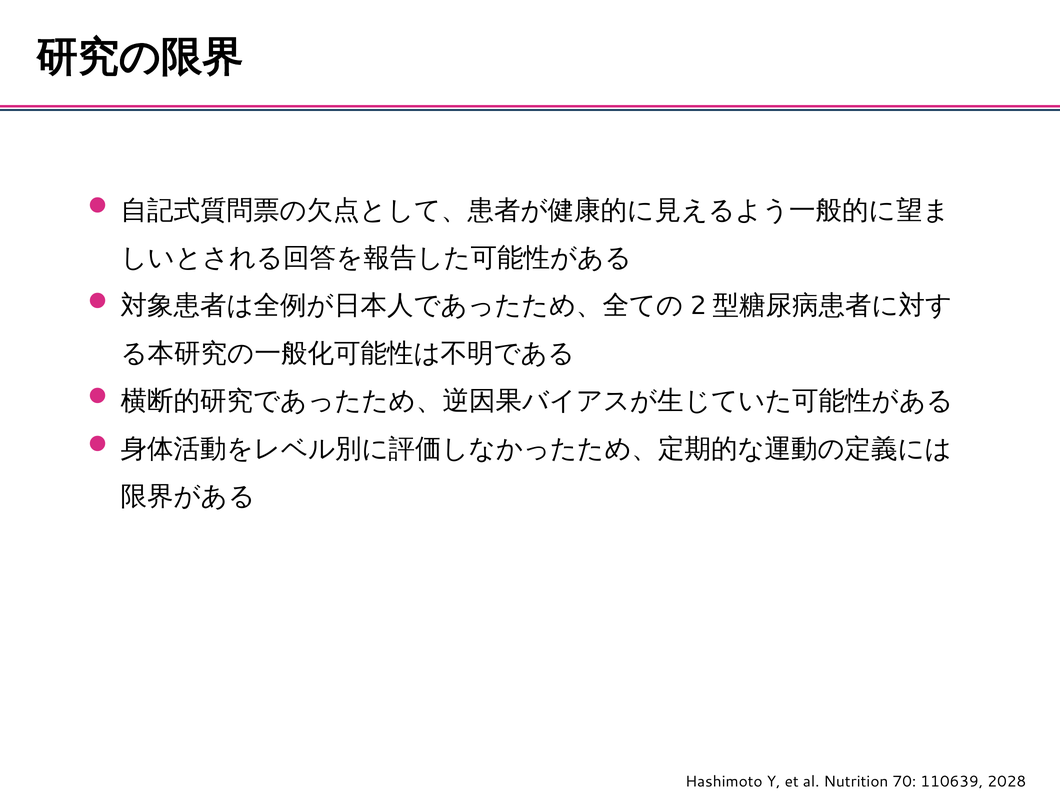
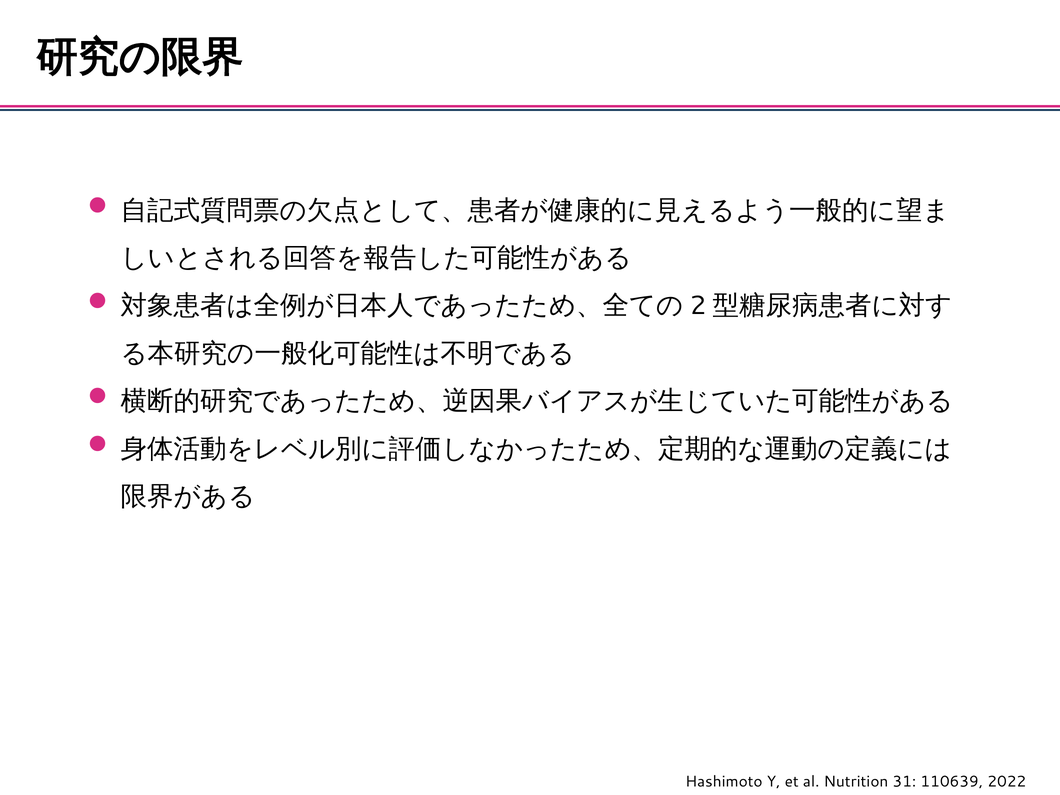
70: 70 -> 31 (904, 782)
2028: 2028 -> 2022 (1007, 782)
